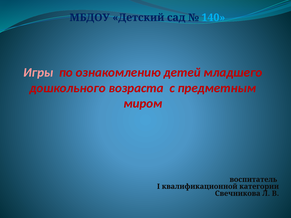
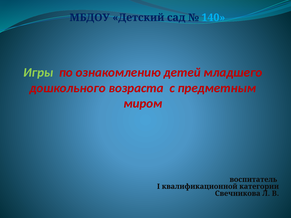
Игры colour: pink -> light green (38, 73)
